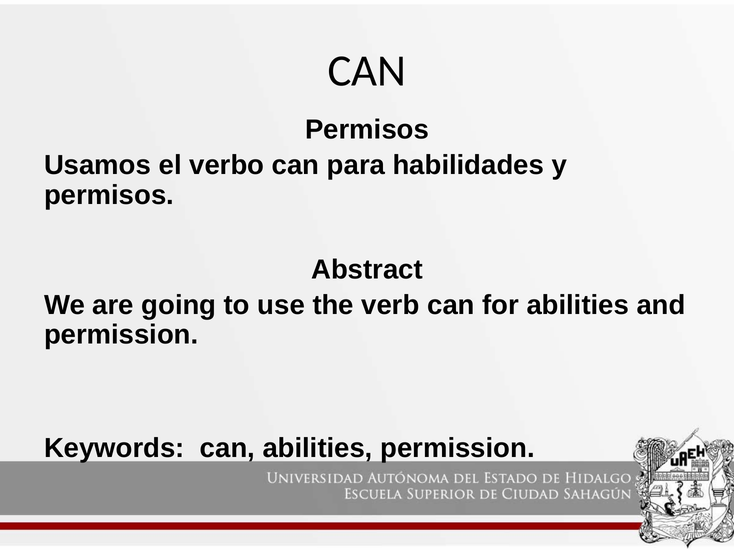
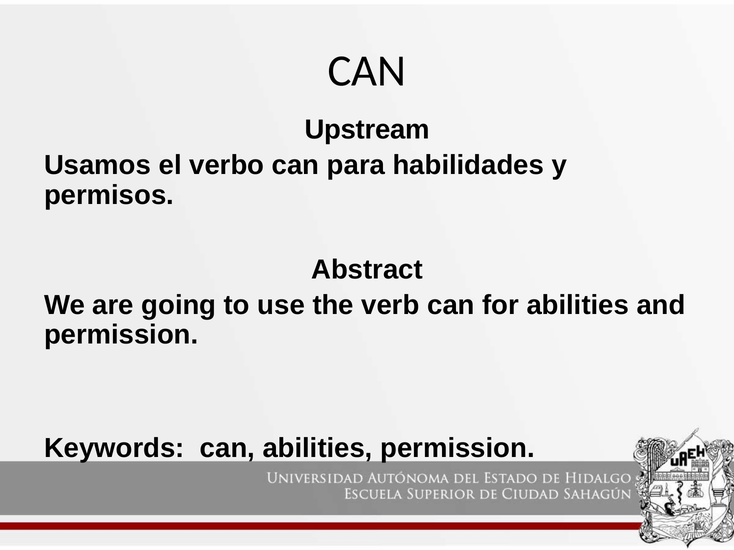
Permisos: Permisos -> Upstream (367, 130)
